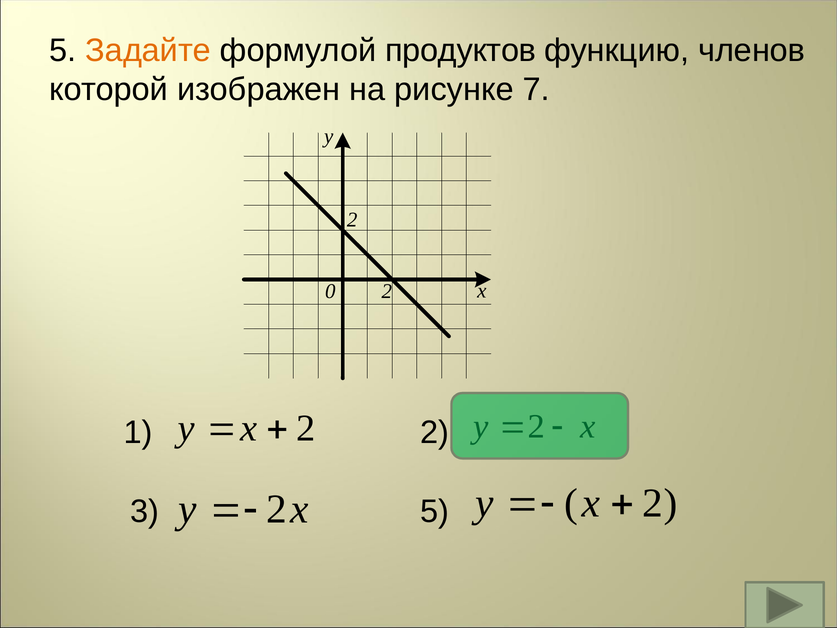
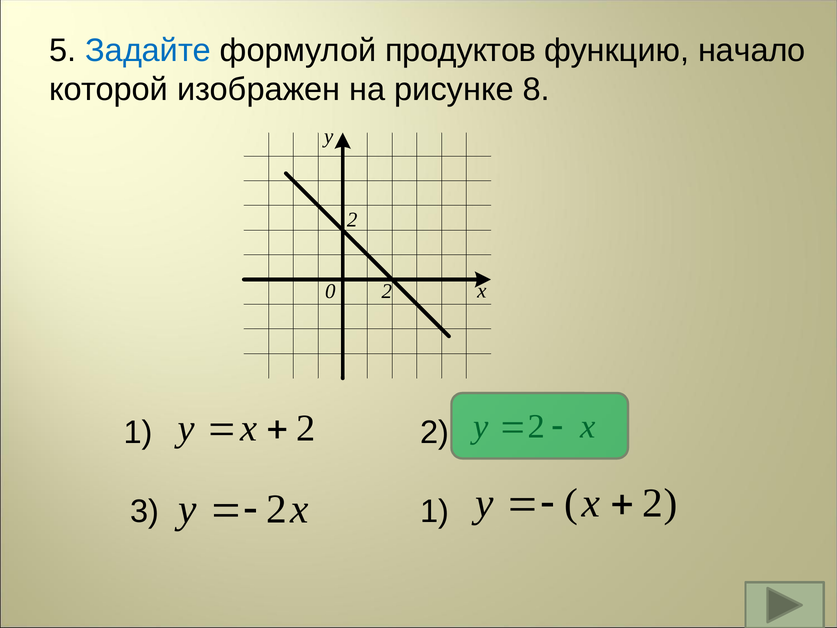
Задайте colour: orange -> blue (148, 50)
членов: членов -> начало (752, 50)
7: 7 -> 8 (536, 89)
3 5: 5 -> 1 (435, 511)
